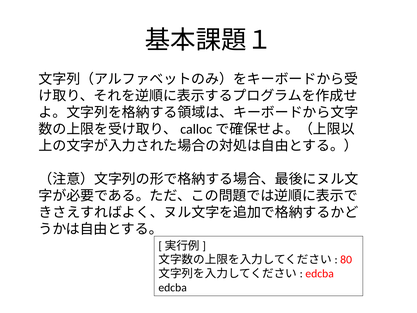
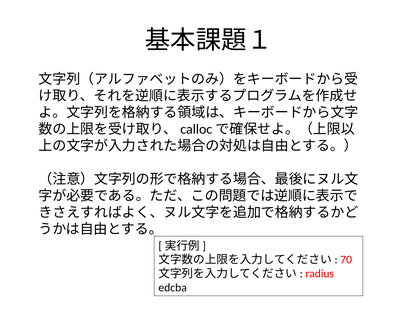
80: 80 -> 70 (346, 260)
edcba: edcba -> radius (320, 273)
